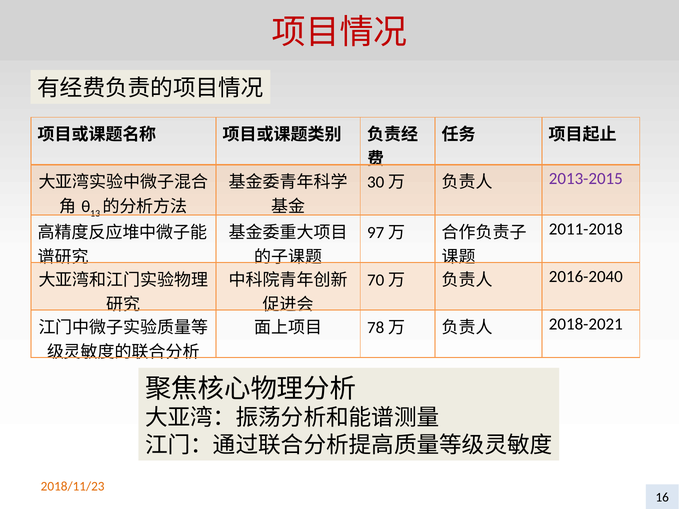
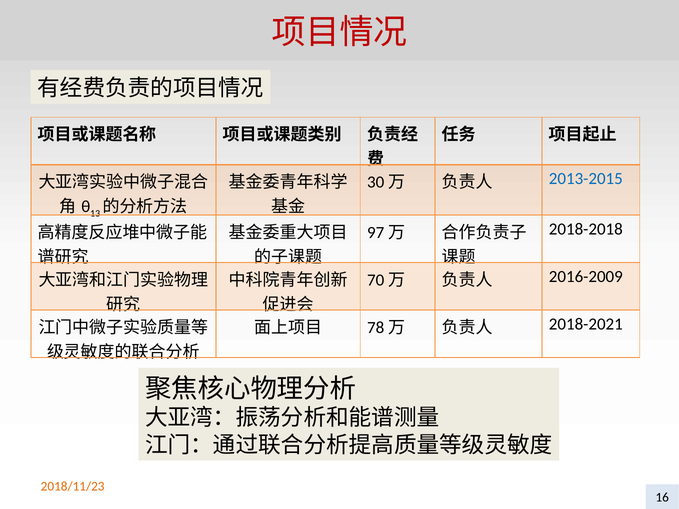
2013-2015 colour: purple -> blue (586, 179)
2011-2018: 2011-2018 -> 2018-2018 (586, 229)
2016-2040: 2016-2040 -> 2016-2009 (586, 277)
